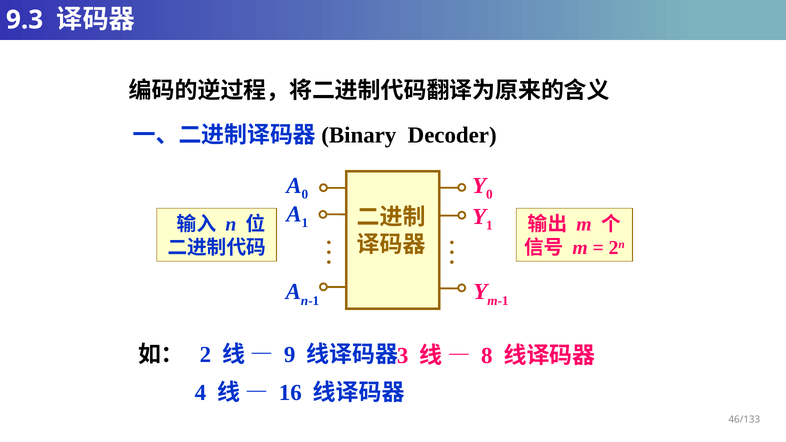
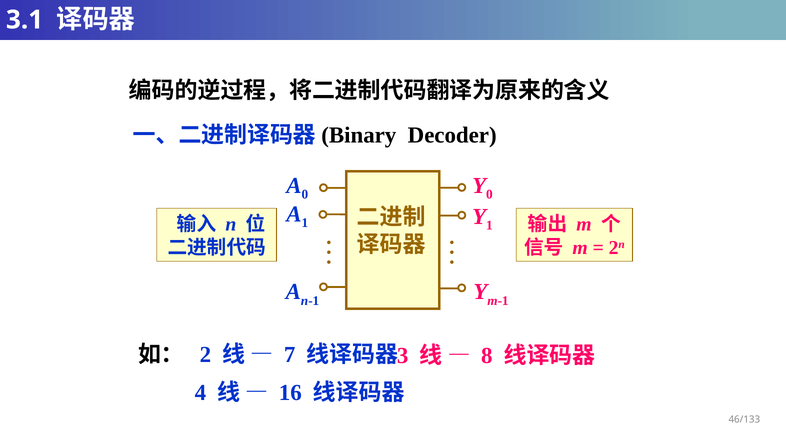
9.3: 9.3 -> 3.1 (25, 20)
9: 9 -> 7 (290, 355)
